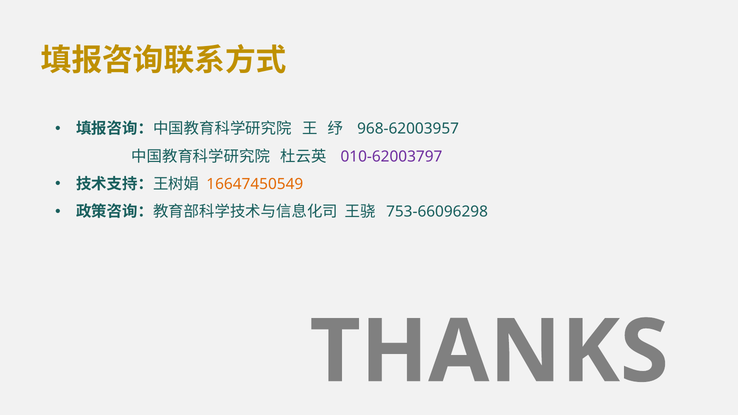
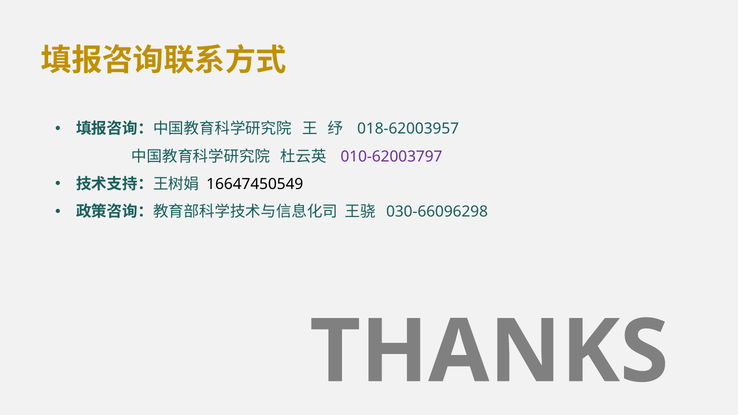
968-62003957: 968-62003957 -> 018-62003957 (408, 129)
16647450549 colour: orange -> black (255, 184)
753-66096298: 753-66096298 -> 030-66096298 (437, 212)
